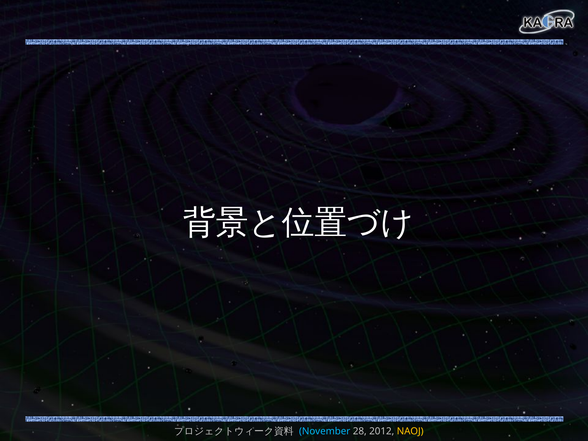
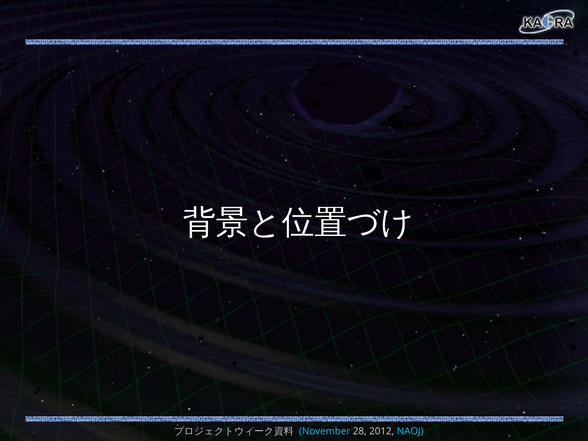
NAOJ colour: yellow -> light blue (410, 431)
